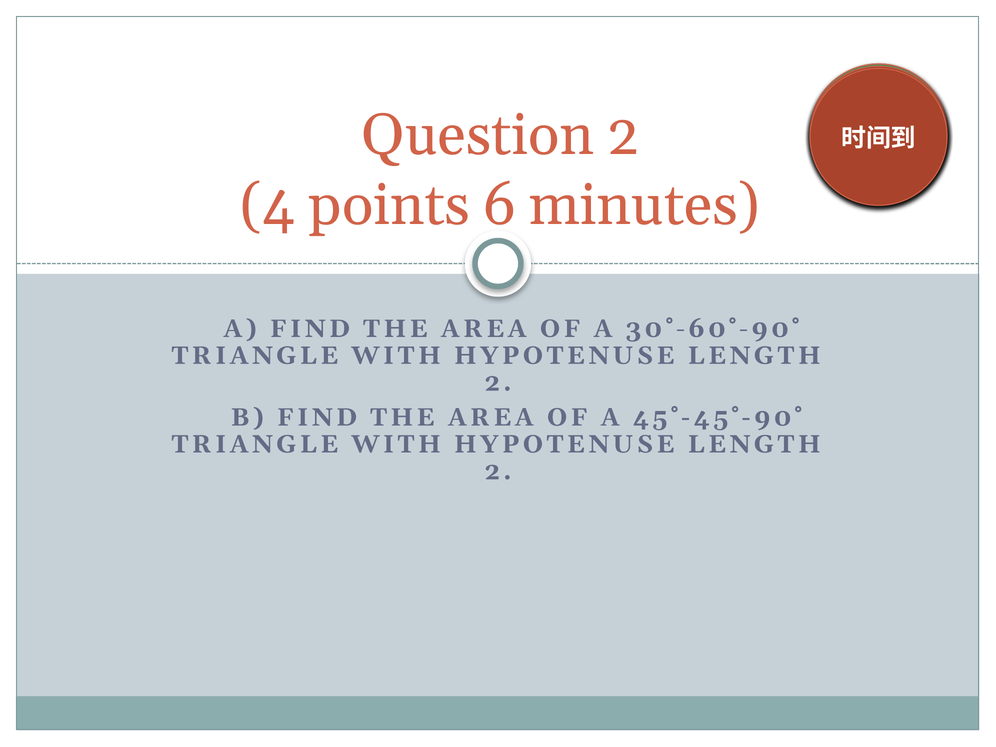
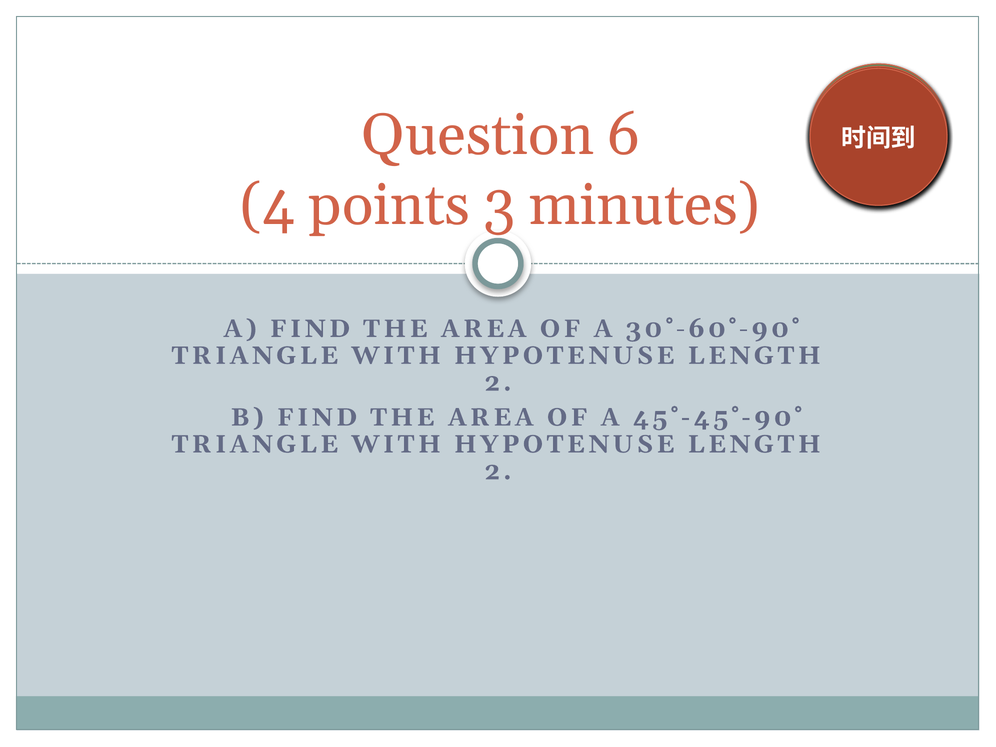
Question 2: 2 -> 6 (624, 135)
points 6: 6 -> 3 (499, 205)
